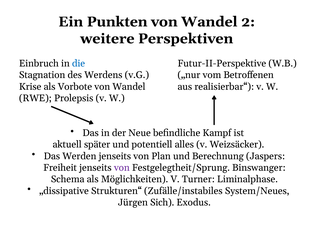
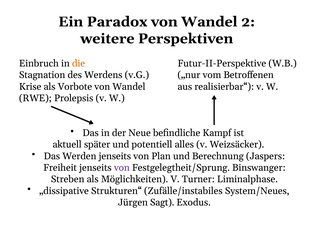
Punkten: Punkten -> Paradox (117, 22)
die colour: blue -> orange (79, 64)
Schema: Schema -> Streben (68, 180)
Sich: Sich -> Sagt (162, 203)
